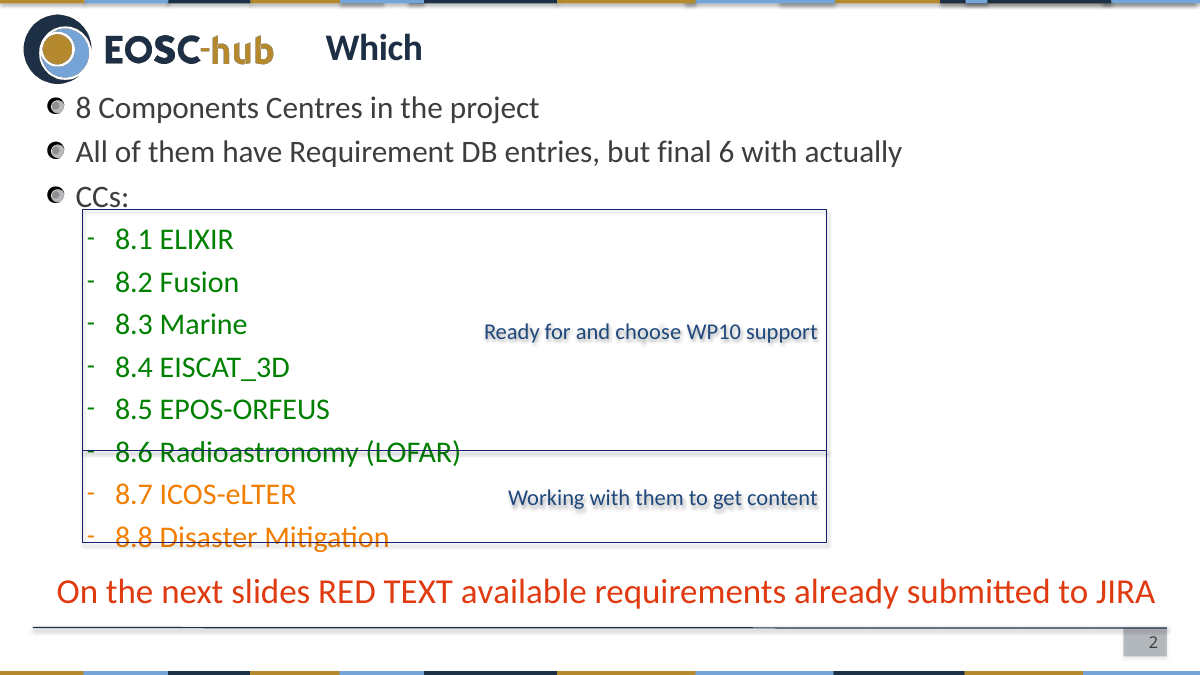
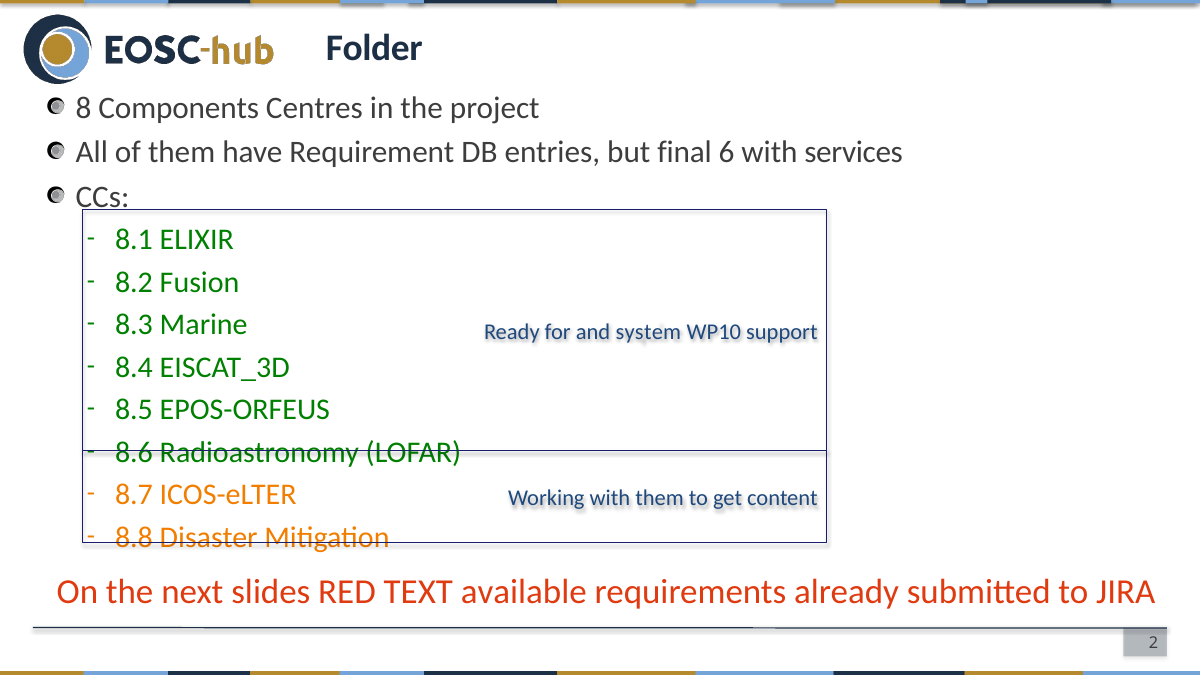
Which: Which -> Folder (374, 48)
actually: actually -> services (854, 152)
choose: choose -> system (648, 332)
